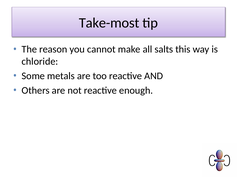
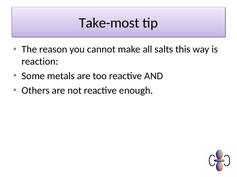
chloride: chloride -> reaction (40, 62)
